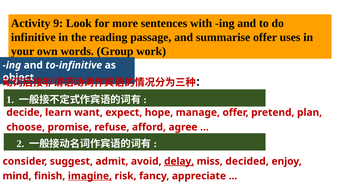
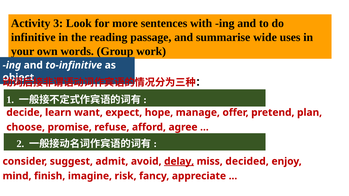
9: 9 -> 3 (58, 23)
summarise offer: offer -> wide (265, 37)
imagine underline: present -> none (90, 176)
